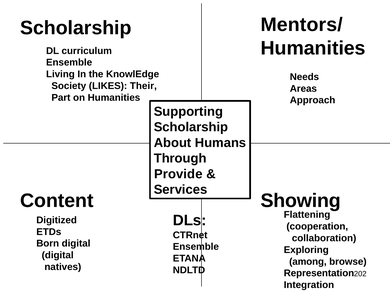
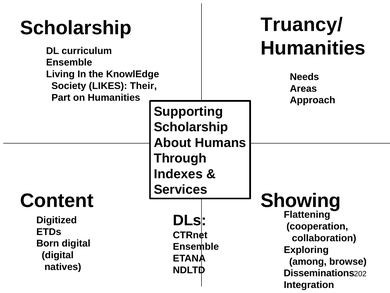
Mentors/: Mentors/ -> Truancy/ (302, 25)
Provide: Provide -> Indexes (178, 174)
Representation: Representation -> Disseminations (319, 273)
